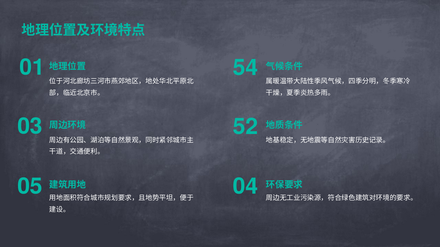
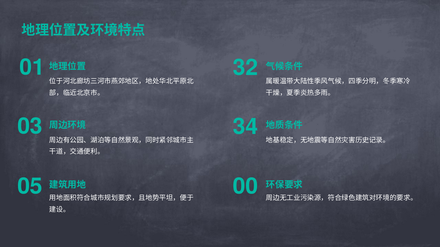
54: 54 -> 32 (245, 68)
52: 52 -> 34 (245, 127)
04: 04 -> 00 (245, 187)
